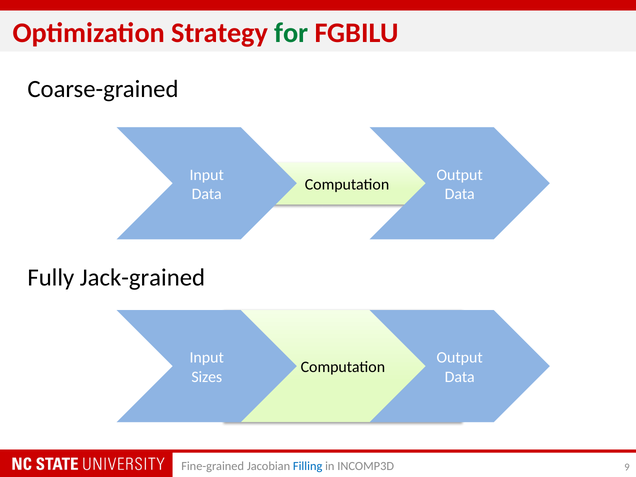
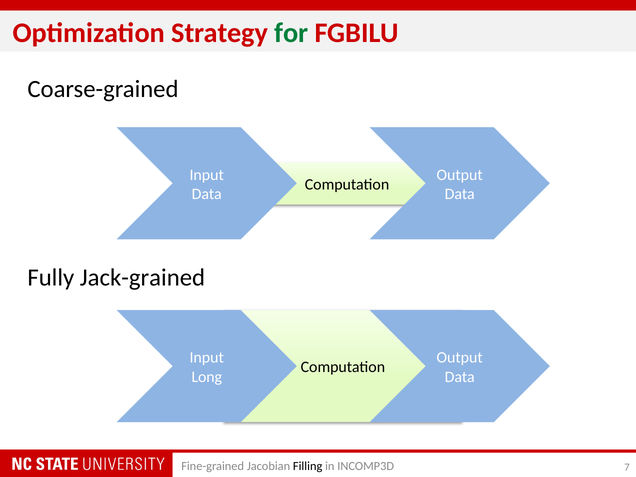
Sizes: Sizes -> Long (207, 377)
Filling colour: blue -> black (308, 466)
9: 9 -> 7 (627, 467)
